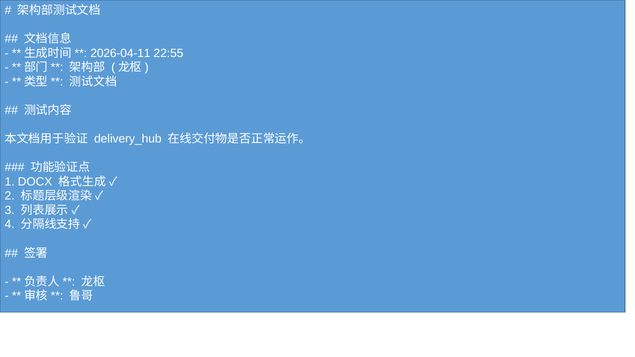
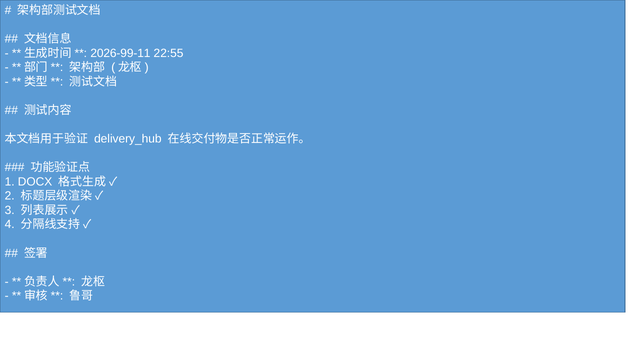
2026-04-11: 2026-04-11 -> 2026-99-11 (120, 53)
